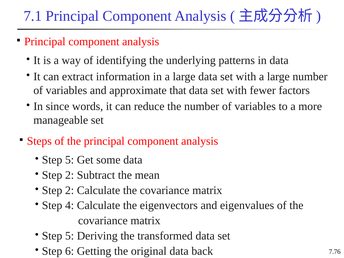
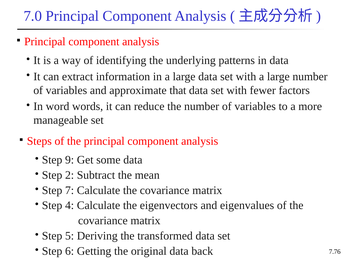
7.1: 7.1 -> 7.0 (33, 16)
since: since -> word (58, 106)
5: 5 -> 9 (70, 160)
2: 2 -> 7 (70, 190)
